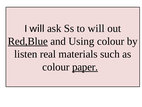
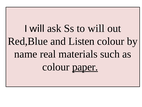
Red,Blue underline: present -> none (28, 41)
Using: Using -> Listen (81, 41)
listen: listen -> name (26, 54)
